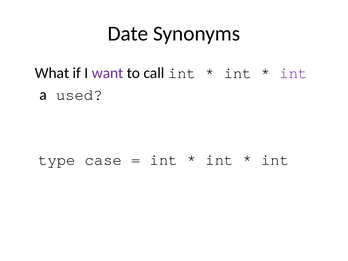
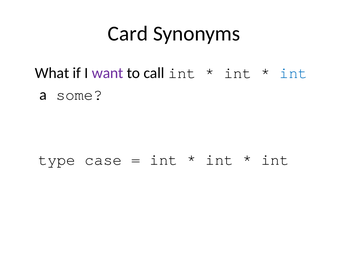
Date: Date -> Card (128, 34)
int colour: purple -> blue (293, 73)
used: used -> some (79, 95)
